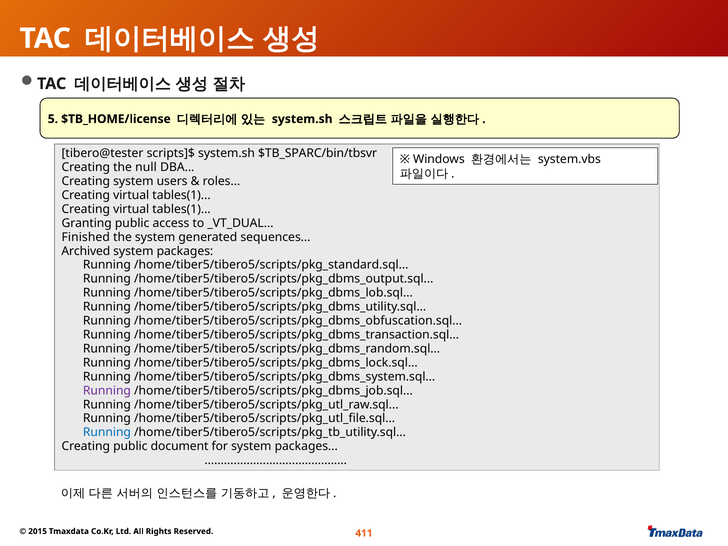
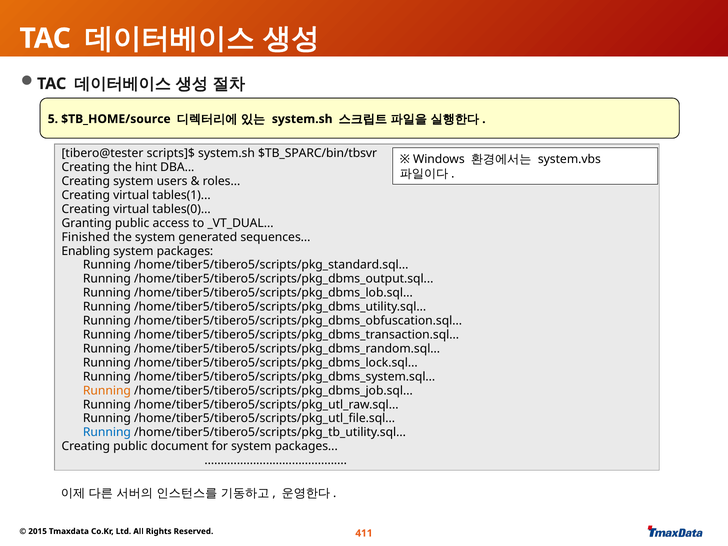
$TB_HOME/license: $TB_HOME/license -> $TB_HOME/source (116, 119)
null: null -> hint (146, 167)
tables(1: tables(1 -> tables(0 (181, 209)
Archived: Archived -> Enabling (86, 251)
Running colour: purple -> orange (107, 391)
